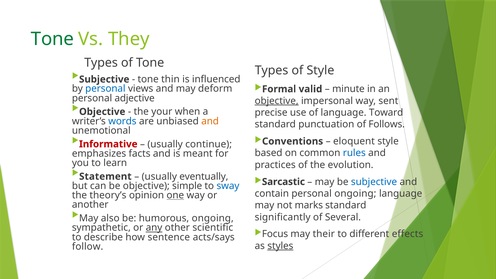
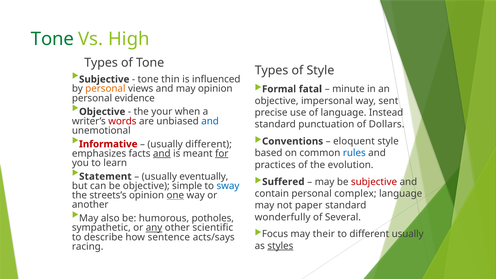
They: They -> High (129, 39)
valid: valid -> fatal (310, 89)
personal colour: blue -> orange (105, 89)
may deform: deform -> opinion (215, 89)
adjective: adjective -> evidence (135, 98)
objective underline: present -> none (277, 101)
Toward: Toward -> Instead (386, 113)
words colour: blue -> red (122, 121)
and colour: orange -> blue (210, 121)
Follows: Follows -> Dollars (387, 124)
usually continue: continue -> different (209, 144)
and underline: none -> present (162, 154)
for underline: none -> present (222, 154)
Sarcastic: Sarcastic -> Suffered (283, 182)
subjective colour: blue -> red (374, 182)
personal ongoing: ongoing -> complex (355, 194)
theory’s: theory’s -> streets’s (108, 195)
marks: marks -> paper (309, 205)
humorous ongoing: ongoing -> potholes (213, 218)
significantly: significantly -> wonderfully (283, 217)
different effects: effects -> usually (408, 234)
follow: follow -> racing (88, 247)
